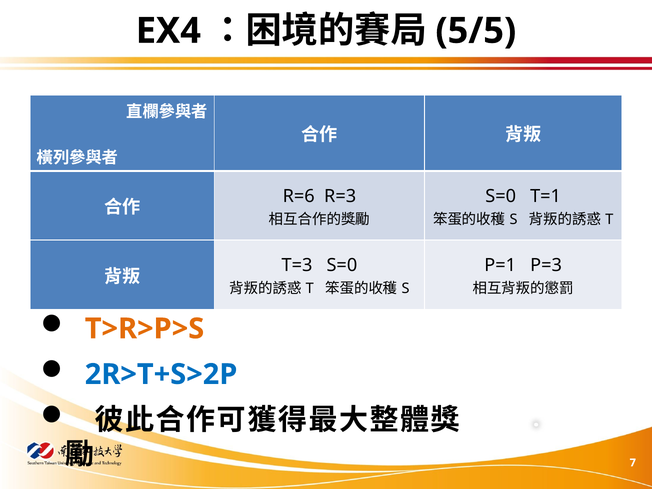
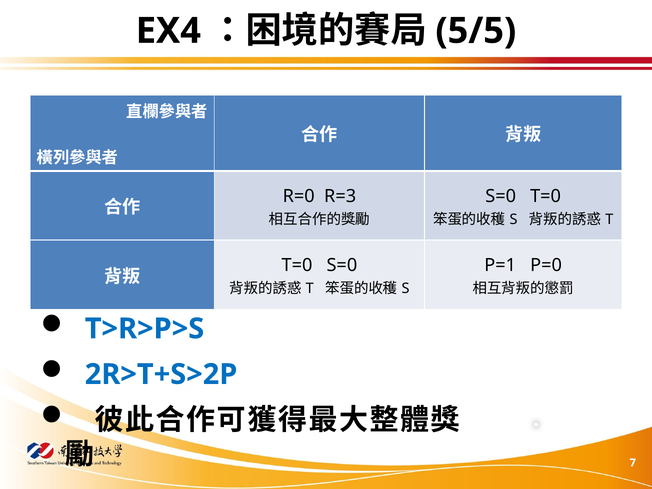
R=6: R=6 -> R=0 (299, 196)
S=0 T=1: T=1 -> T=0 (546, 196)
T=3: T=3 -> T=0 (297, 265)
P=3: P=3 -> P=0 (546, 265)
T>R>P>S colour: orange -> blue (144, 329)
